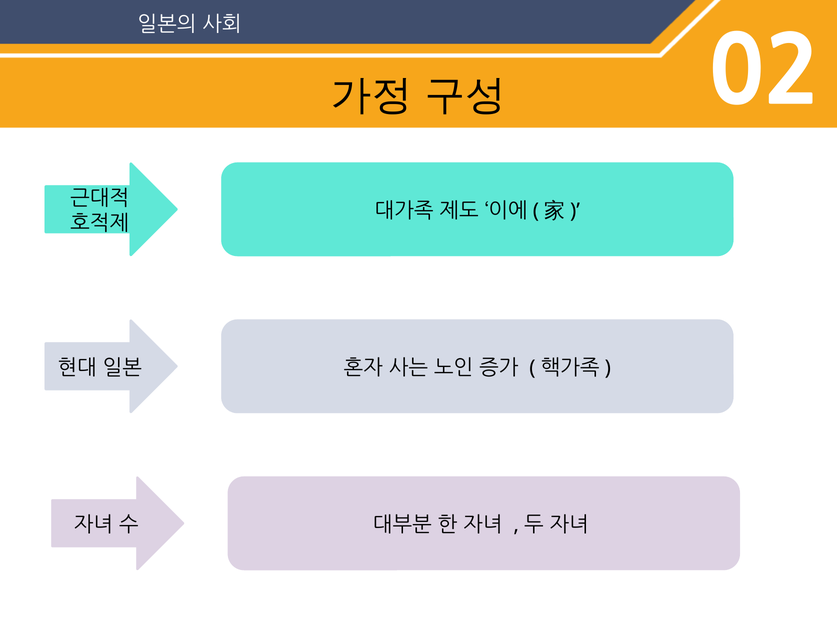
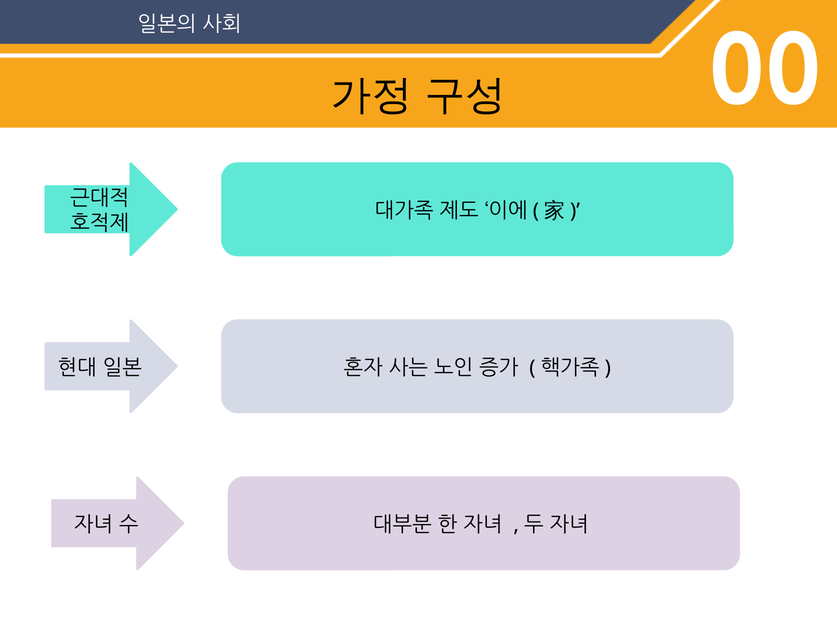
02: 02 -> 00 (764, 73)
